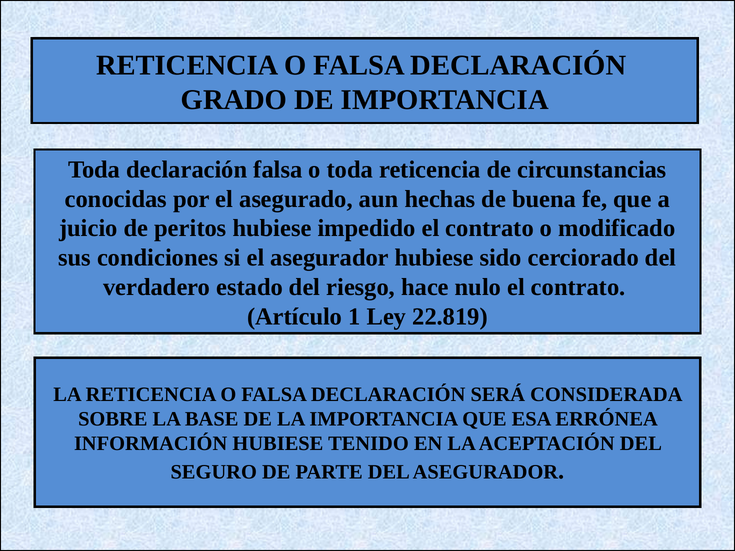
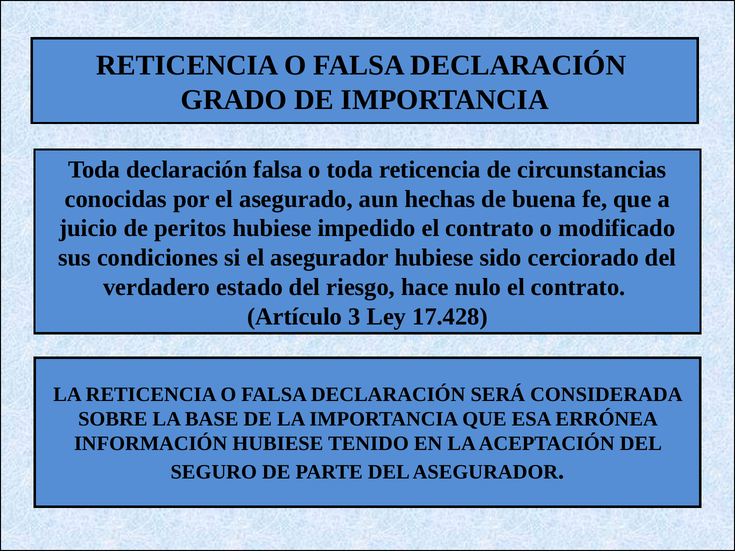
1: 1 -> 3 (354, 317)
22.819: 22.819 -> 17.428 (450, 317)
